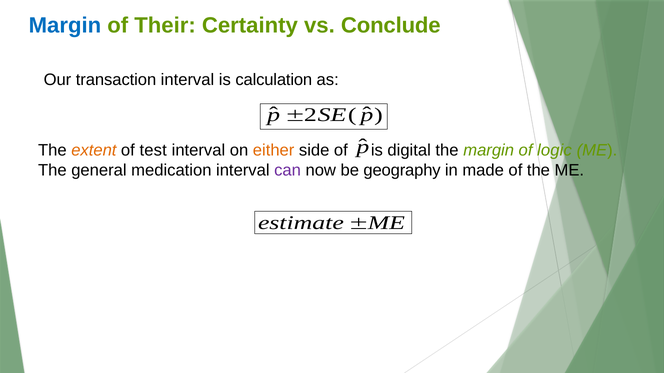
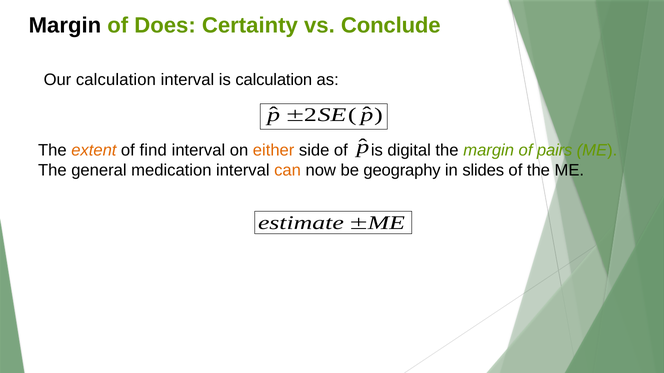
Margin colour: blue -> black (65, 26)
Their: Their -> Does (165, 26)
Our transaction: transaction -> calculation (116, 80)
test: test -> find (153, 151)
logic: logic -> pairs (555, 151)
can colour: purple -> orange (288, 170)
made: made -> slides (483, 170)
